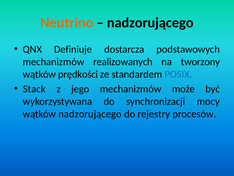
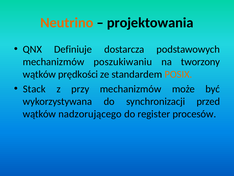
nadzorującego: nadzorującego -> projektowania (150, 23)
realizowanych: realizowanych -> poszukiwaniu (123, 62)
POSIX colour: blue -> orange (178, 74)
jego: jego -> przy (80, 89)
mocy: mocy -> przed (208, 101)
rejestry: rejestry -> register (154, 114)
